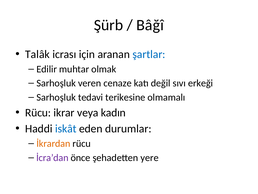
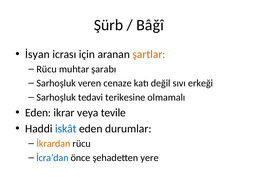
Talâk: Talâk -> İsyan (37, 54)
şartlar colour: blue -> orange (149, 54)
Edilir: Edilir -> Rücu (47, 69)
olmak: olmak -> şarabı (104, 69)
Rücu: Rücu -> Eden (38, 112)
kadın: kadın -> tevile (113, 112)
İcra’dan colour: purple -> blue (52, 157)
